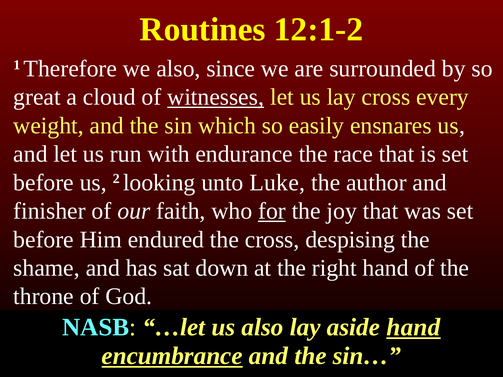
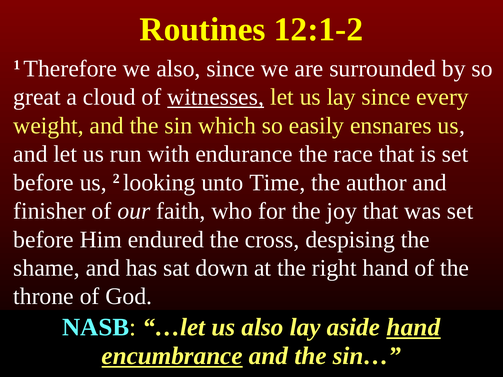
lay cross: cross -> since (386, 97)
Luke: Luke -> Time (277, 183)
for underline: present -> none (272, 211)
